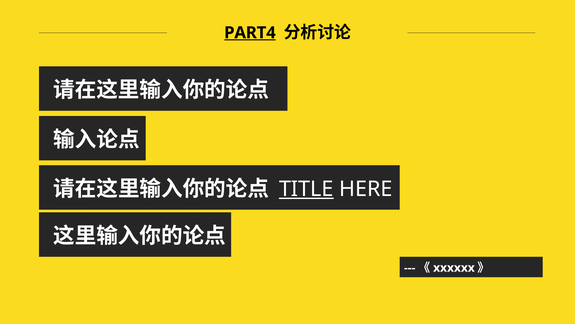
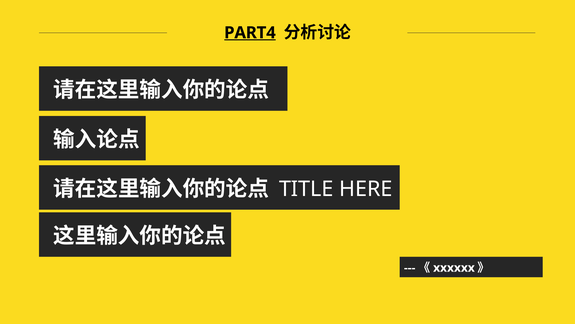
TITLE underline: present -> none (306, 189)
